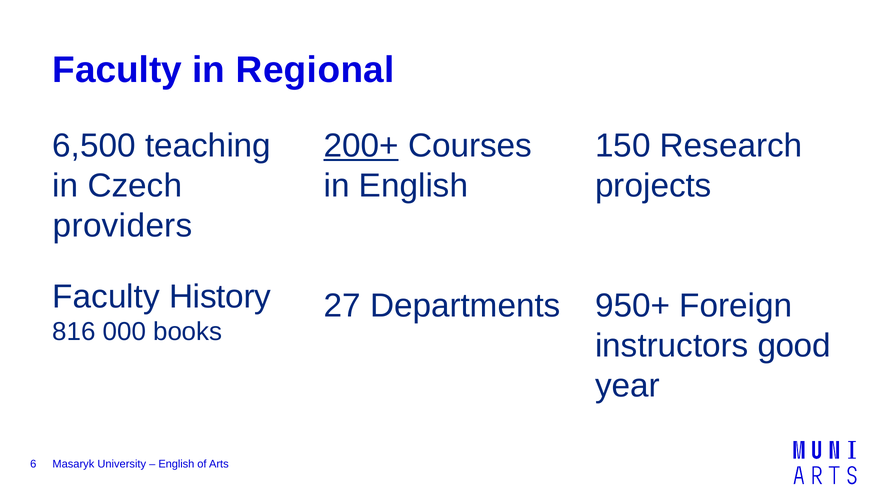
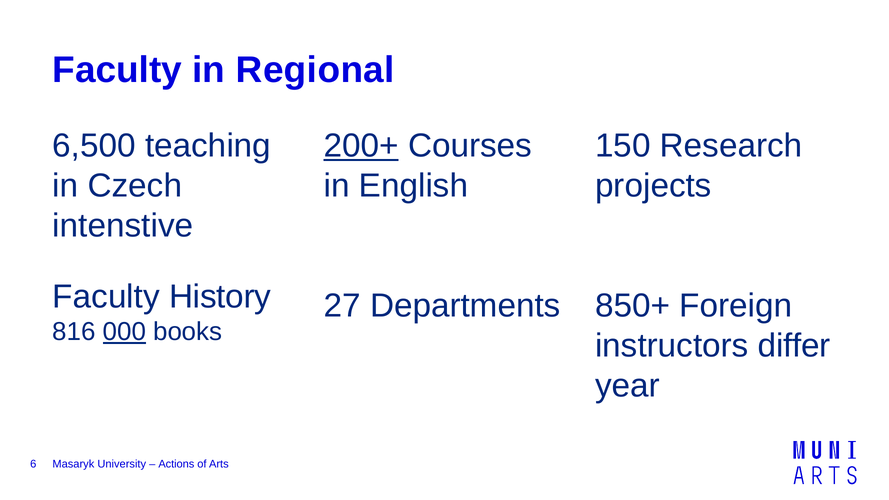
providers: providers -> intenstive (123, 226)
950+: 950+ -> 850+ (632, 306)
000 underline: none -> present (124, 332)
good: good -> differ (794, 346)
English: English -> Actions (176, 464)
